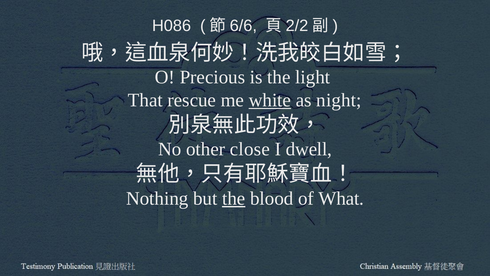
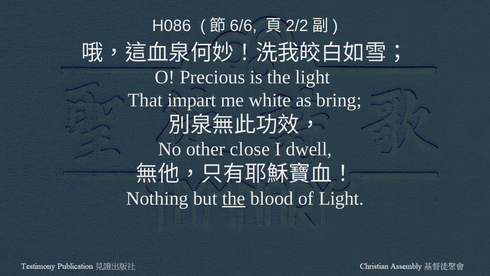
rescue: rescue -> impart (192, 100)
white underline: present -> none (270, 100)
night: night -> bring (339, 100)
of What: What -> Light (341, 198)
